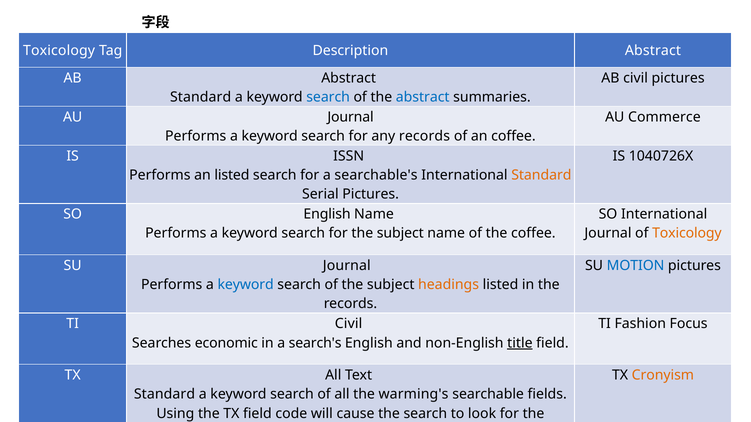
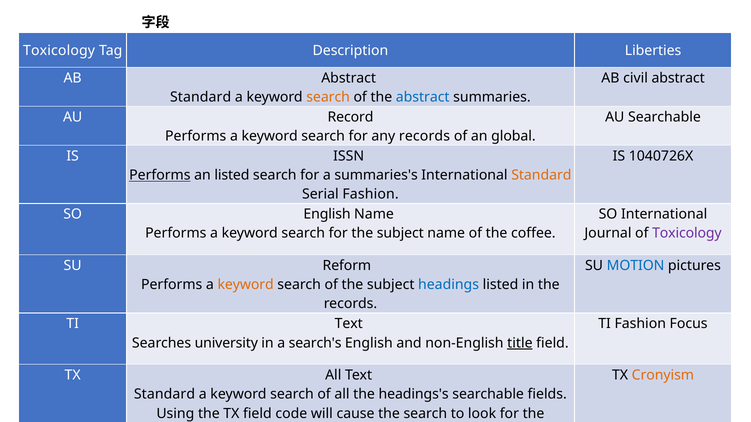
Description Abstract: Abstract -> Liberties (653, 51)
civil pictures: pictures -> abstract (678, 78)
search colour: blue -> orange (328, 97)
AU Journal: Journal -> Record (351, 117)
AU Commerce: Commerce -> Searchable (664, 117)
an coffee: coffee -> global (513, 136)
Performs underline: none -> present (160, 175)
searchable's: searchable's -> summaries's (376, 175)
Serial Pictures: Pictures -> Fashion (371, 195)
Toxicology colour: orange -> purple (687, 234)
SU Journal: Journal -> Reform (347, 266)
keyword colour: blue -> orange (246, 285)
headings colour: orange -> blue (449, 285)
TI Civil: Civil -> Text (349, 324)
economic: economic -> university (226, 343)
warming's: warming's -> headings's (414, 395)
